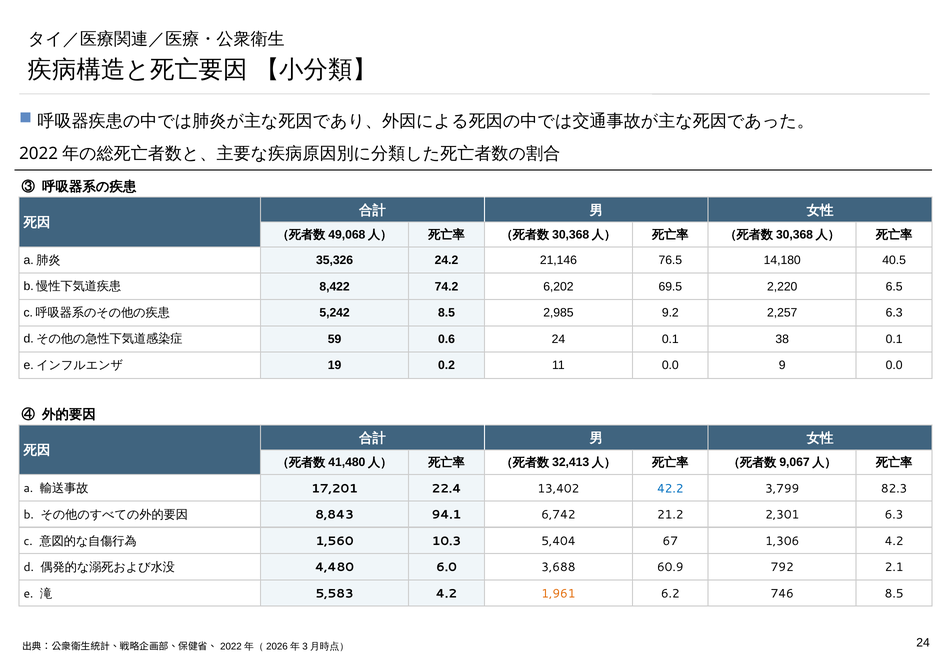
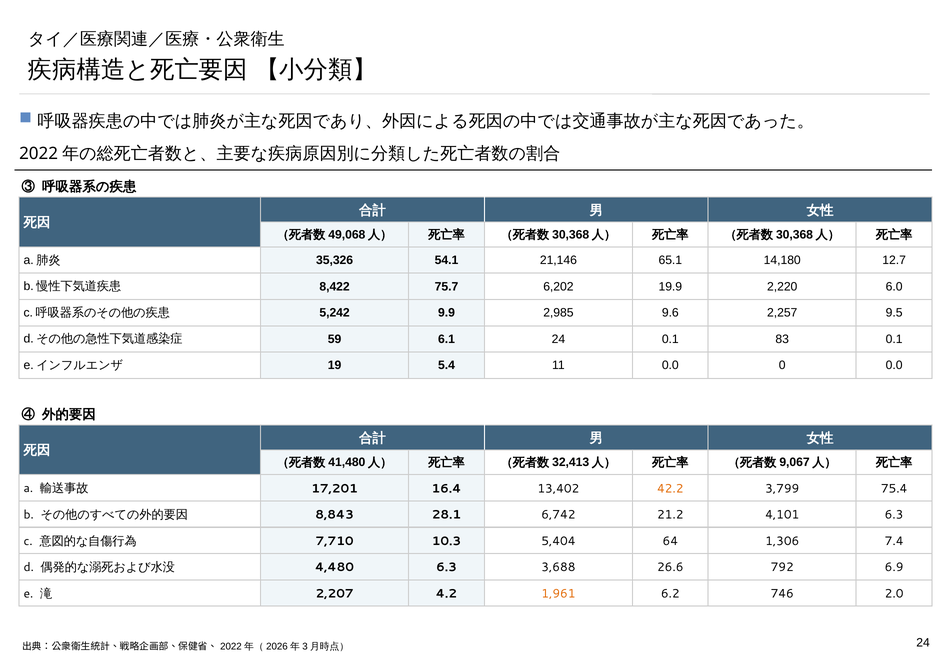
24.2: 24.2 -> 54.1 (446, 260)
76.5: 76.5 -> 65.1 (670, 260)
40.5: 40.5 -> 12.7 (894, 260)
74.2: 74.2 -> 75.7 (446, 287)
69.5: 69.5 -> 19.9 (670, 287)
6.5: 6.5 -> 6.0 (894, 287)
5,242 8.5: 8.5 -> 9.9 (446, 313)
9.2: 9.2 -> 9.6 (670, 313)
2,257 6.3: 6.3 -> 9.5 (894, 313)
0.6: 0.6 -> 6.1 (446, 339)
38: 38 -> 83 (782, 339)
0.2: 0.2 -> 5.4 (446, 365)
9: 9 -> 0 (782, 365)
22.4: 22.4 -> 16.4 (446, 489)
42.2 colour: blue -> orange (670, 489)
82.3: 82.3 -> 75.4 (894, 489)
94.1: 94.1 -> 28.1 (446, 515)
2,301: 2,301 -> 4,101 (782, 515)
1,560: 1,560 -> 7,710 (335, 541)
67: 67 -> 64 (670, 541)
1,306 4.2: 4.2 -> 7.4 (894, 541)
4,480 6.0: 6.0 -> 6.3 (447, 567)
60.9: 60.9 -> 26.6 (670, 567)
2.1: 2.1 -> 6.9 (894, 567)
5,583: 5,583 -> 2,207 (335, 594)
746 8.5: 8.5 -> 2.0 (894, 594)
